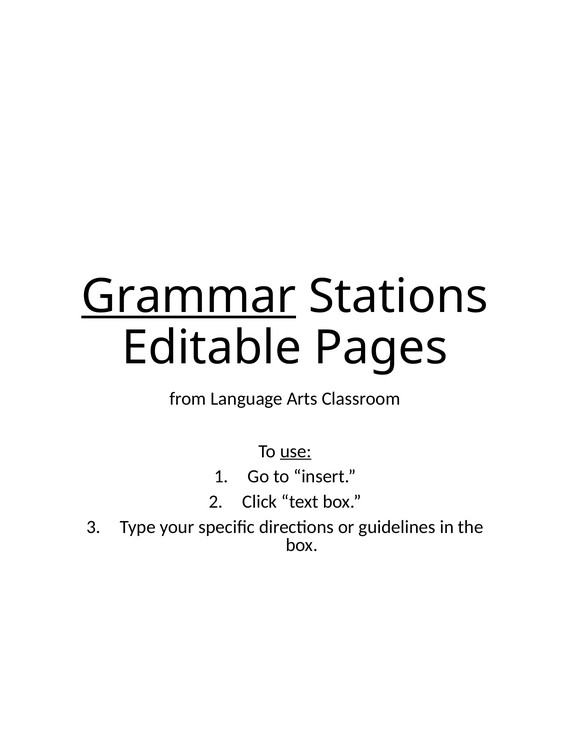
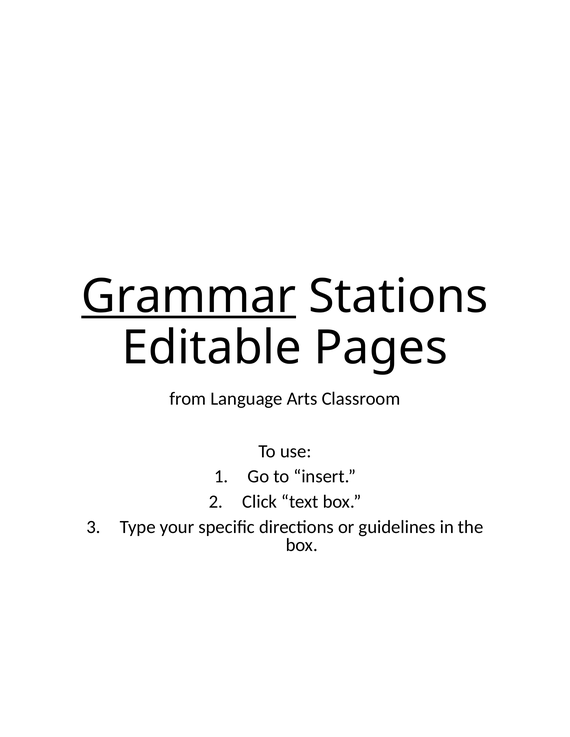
use underline: present -> none (296, 452)
